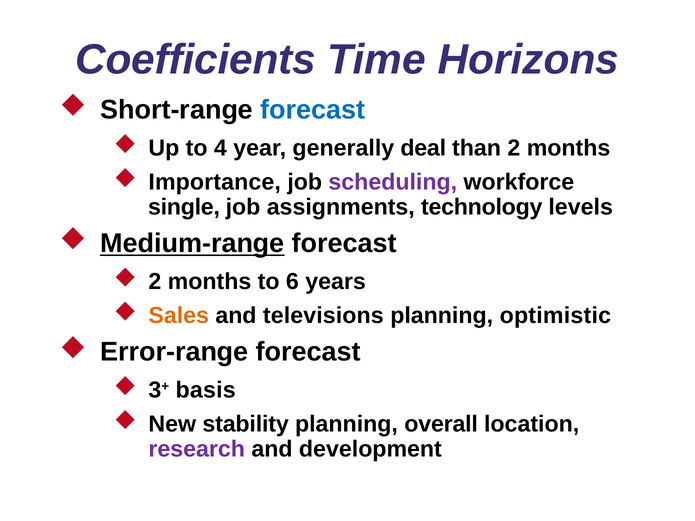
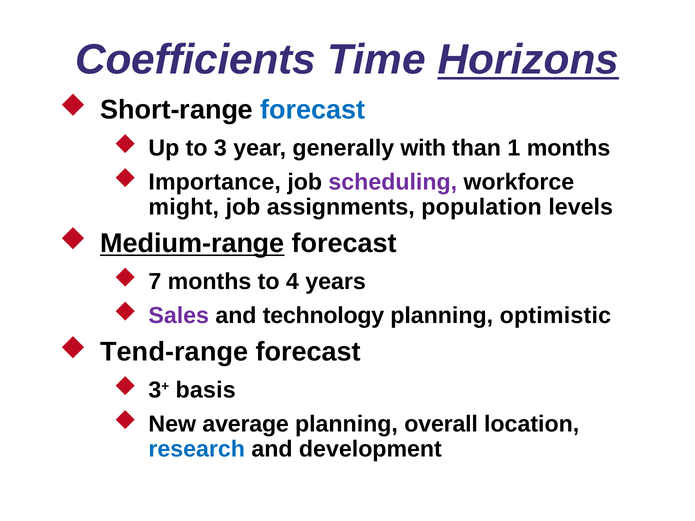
Horizons underline: none -> present (528, 60)
4: 4 -> 3 (220, 148)
deal: deal -> with (423, 148)
than 2: 2 -> 1 (514, 148)
single: single -> might (184, 207)
technology: technology -> population (482, 207)
2: 2 -> 7 (155, 282)
6: 6 -> 4 (292, 282)
Sales colour: orange -> purple (179, 316)
televisions: televisions -> technology (324, 316)
Error-range: Error-range -> Tend-range (174, 352)
stability: stability -> average (246, 424)
research colour: purple -> blue (197, 449)
